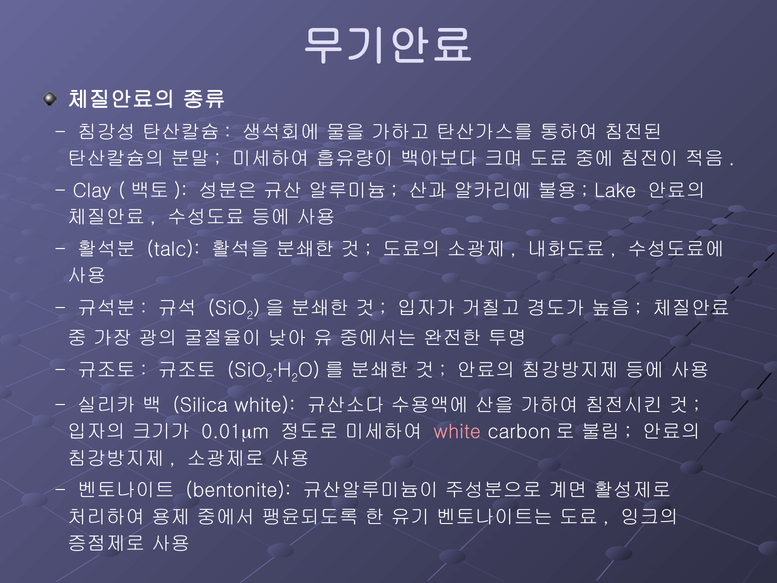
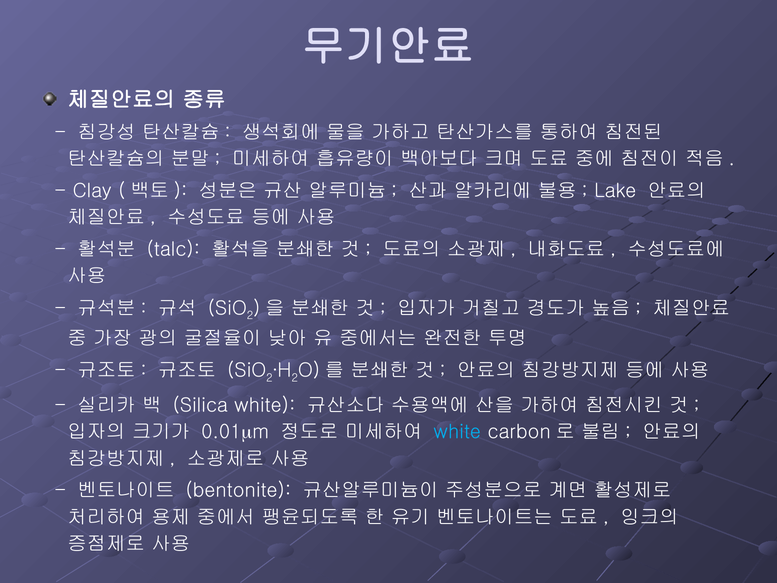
white colour: pink -> light blue (457, 432)
